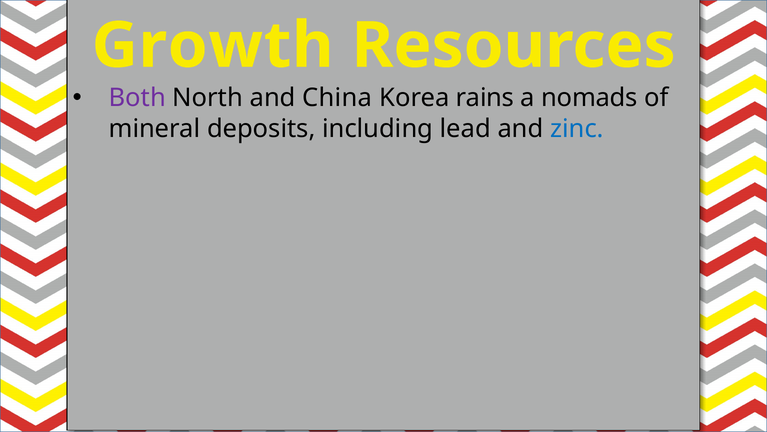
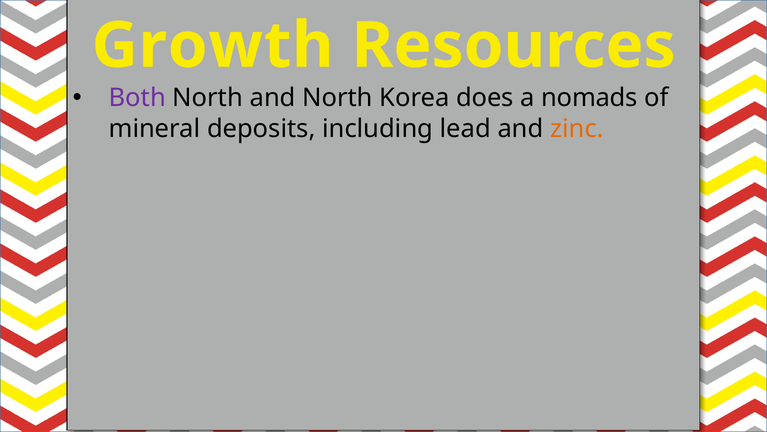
and China: China -> North (337, 98)
rains: rains -> does (485, 98)
zinc colour: blue -> orange (577, 129)
